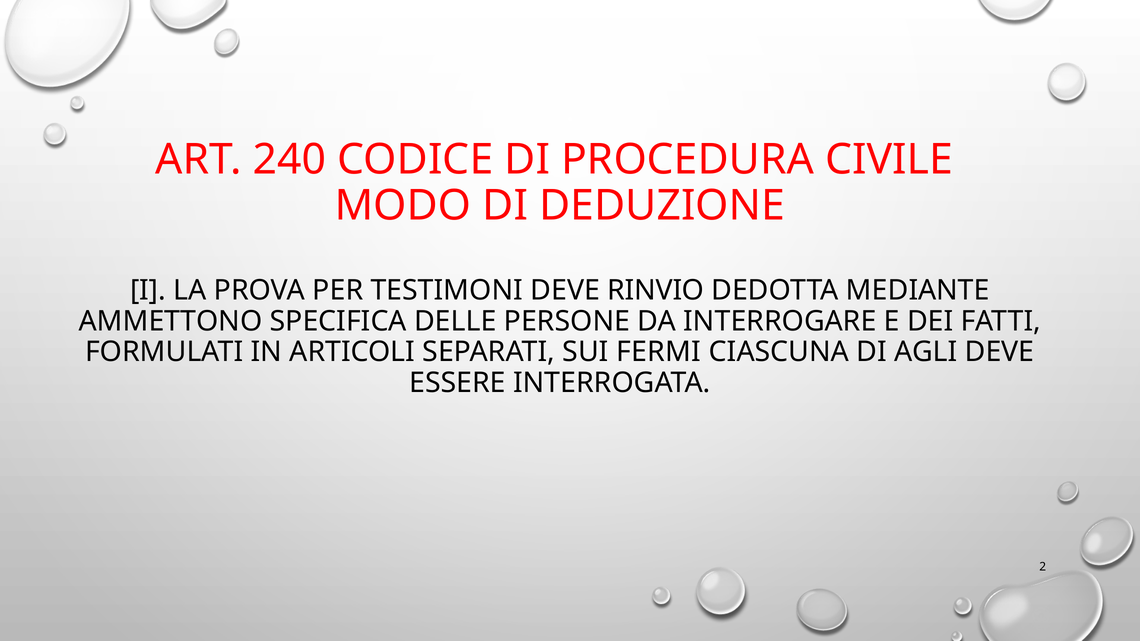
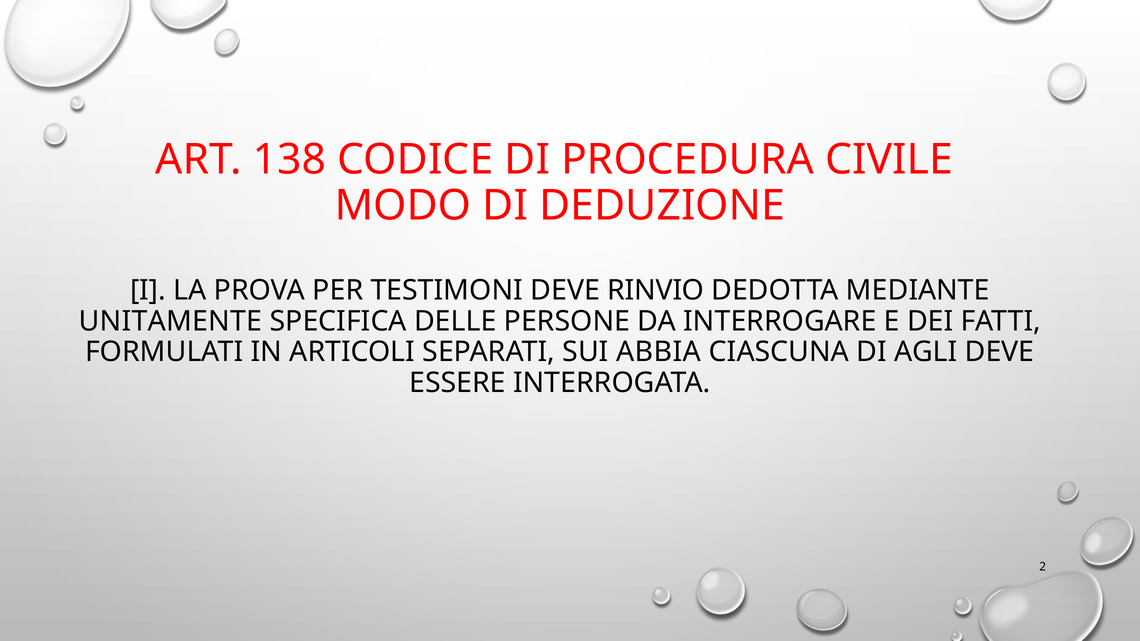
240: 240 -> 138 (290, 160)
AMMETTONO: AMMETTONO -> UNITAMENTE (170, 321)
FERMI: FERMI -> ABBIA (659, 352)
